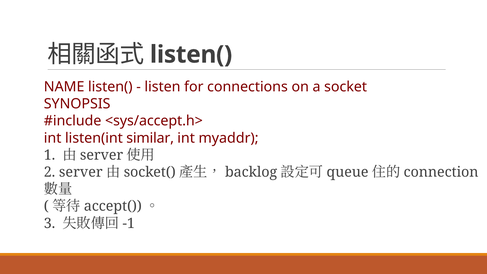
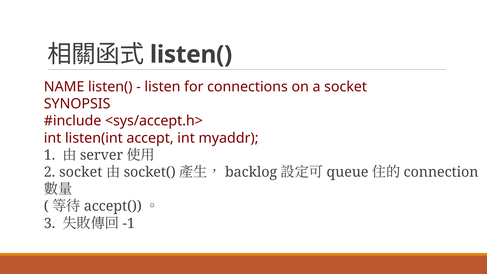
similar: similar -> accept (150, 138)
2 server: server -> socket (81, 172)
